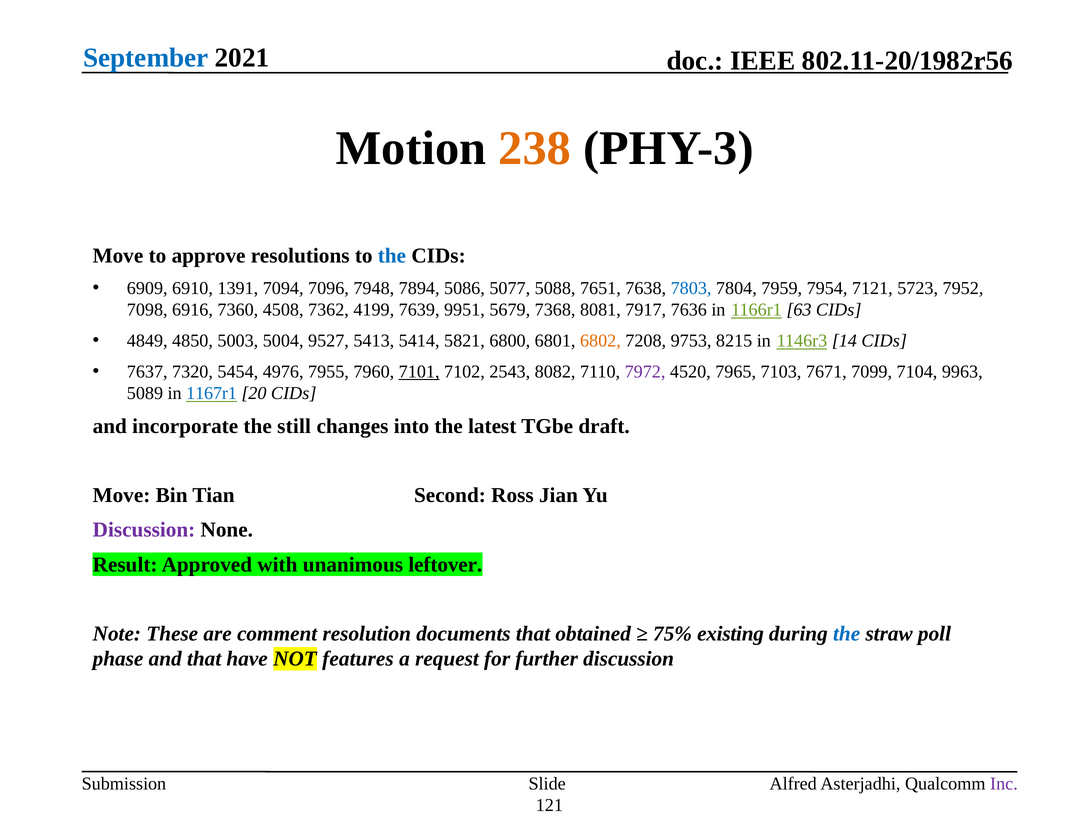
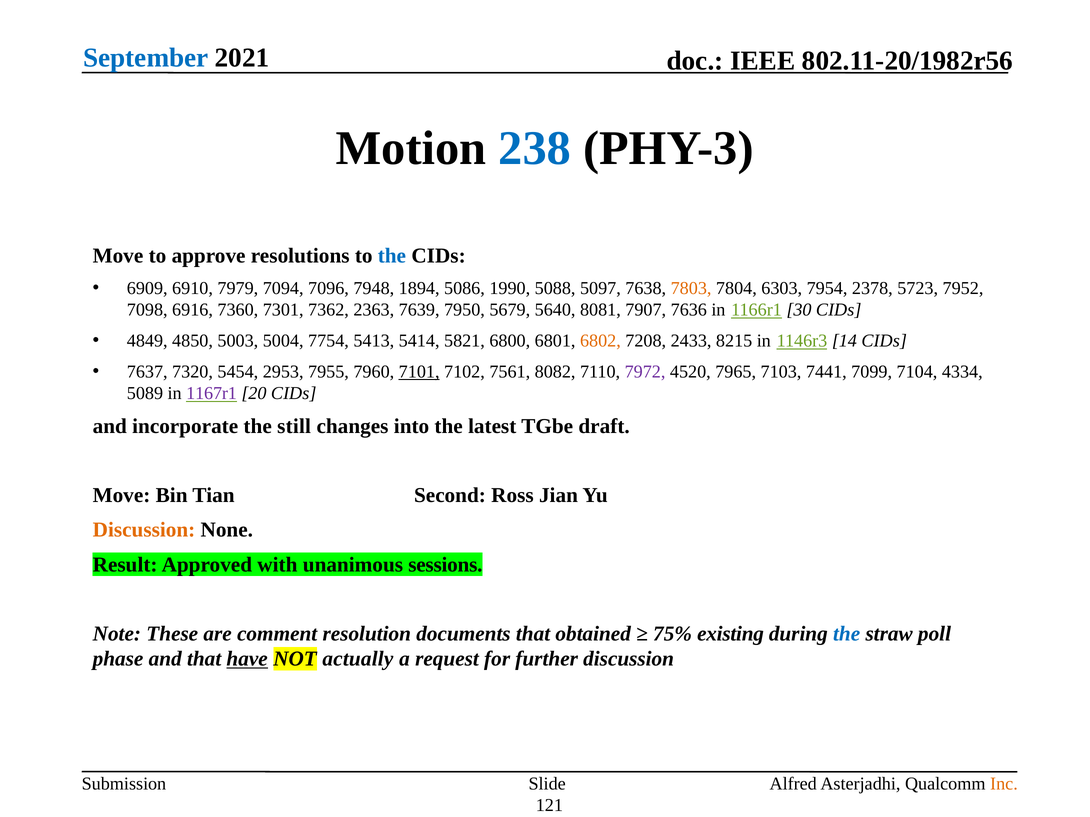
238 colour: orange -> blue (535, 149)
1391: 1391 -> 7979 (238, 288)
7894: 7894 -> 1894 (419, 288)
5077: 5077 -> 1990 (510, 288)
7651: 7651 -> 5097 (600, 288)
7803 colour: blue -> orange (691, 288)
7959: 7959 -> 6303 (782, 288)
7121: 7121 -> 2378 (872, 288)
4508: 4508 -> 7301 (283, 310)
4199: 4199 -> 2363 (374, 310)
9951: 9951 -> 7950 (464, 310)
7368: 7368 -> 5640 (555, 310)
7917: 7917 -> 7907 (646, 310)
63: 63 -> 30 (799, 310)
9527: 9527 -> 7754 (328, 341)
9753: 9753 -> 2433 (691, 341)
4976: 4976 -> 2953 (283, 372)
2543: 2543 -> 7561 (510, 372)
7671: 7671 -> 7441 (826, 372)
9963: 9963 -> 4334 (962, 372)
1167r1 colour: blue -> purple (212, 394)
Discussion colour: purple -> orange (144, 530)
leftover: leftover -> sessions (445, 565)
have underline: none -> present (247, 659)
features: features -> actually (358, 659)
Inc colour: purple -> orange (1004, 784)
